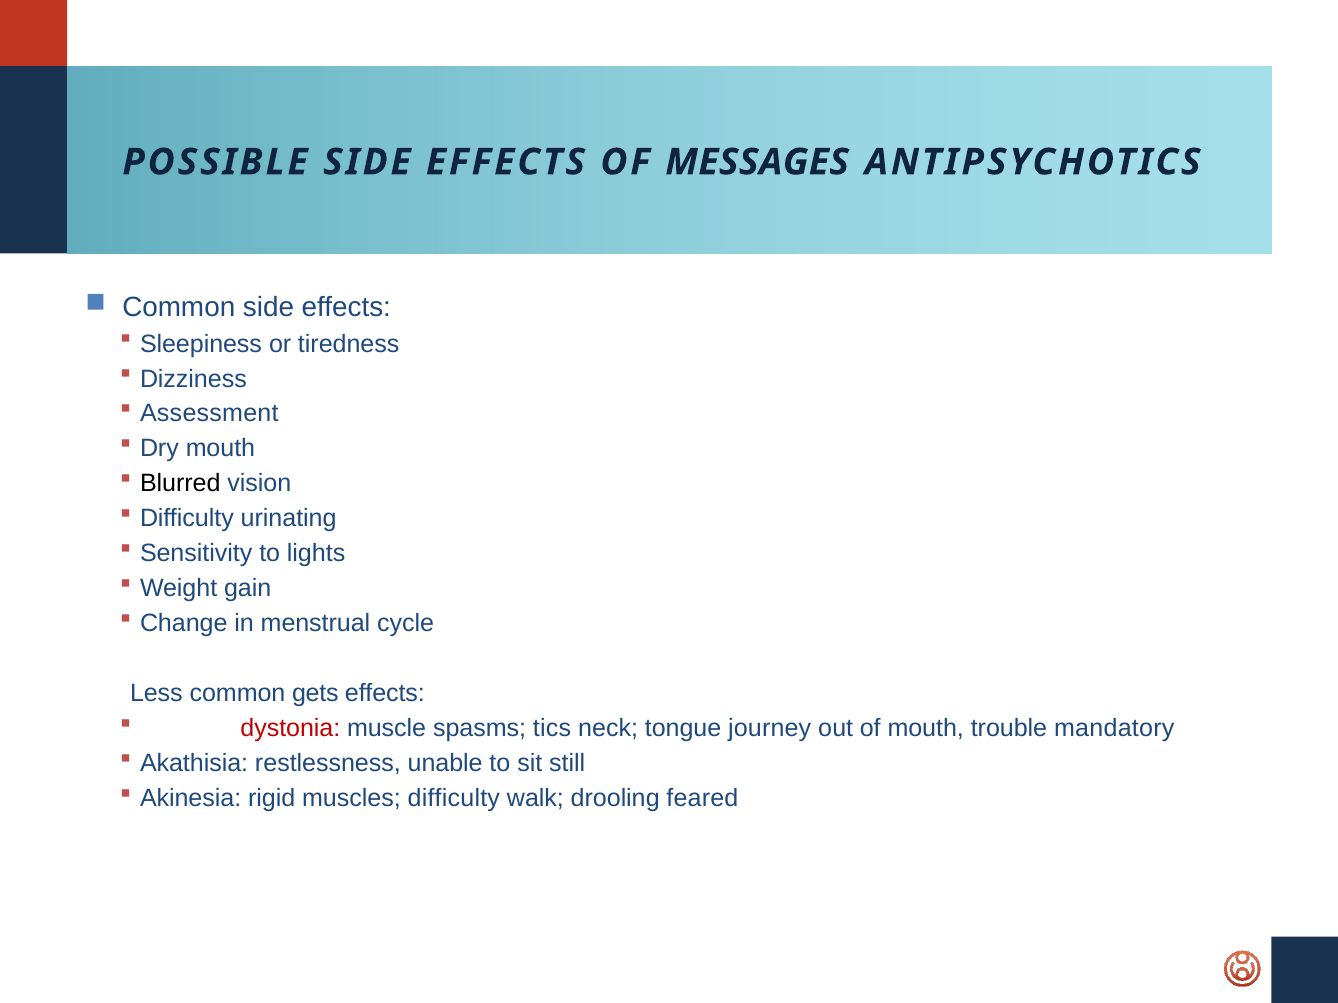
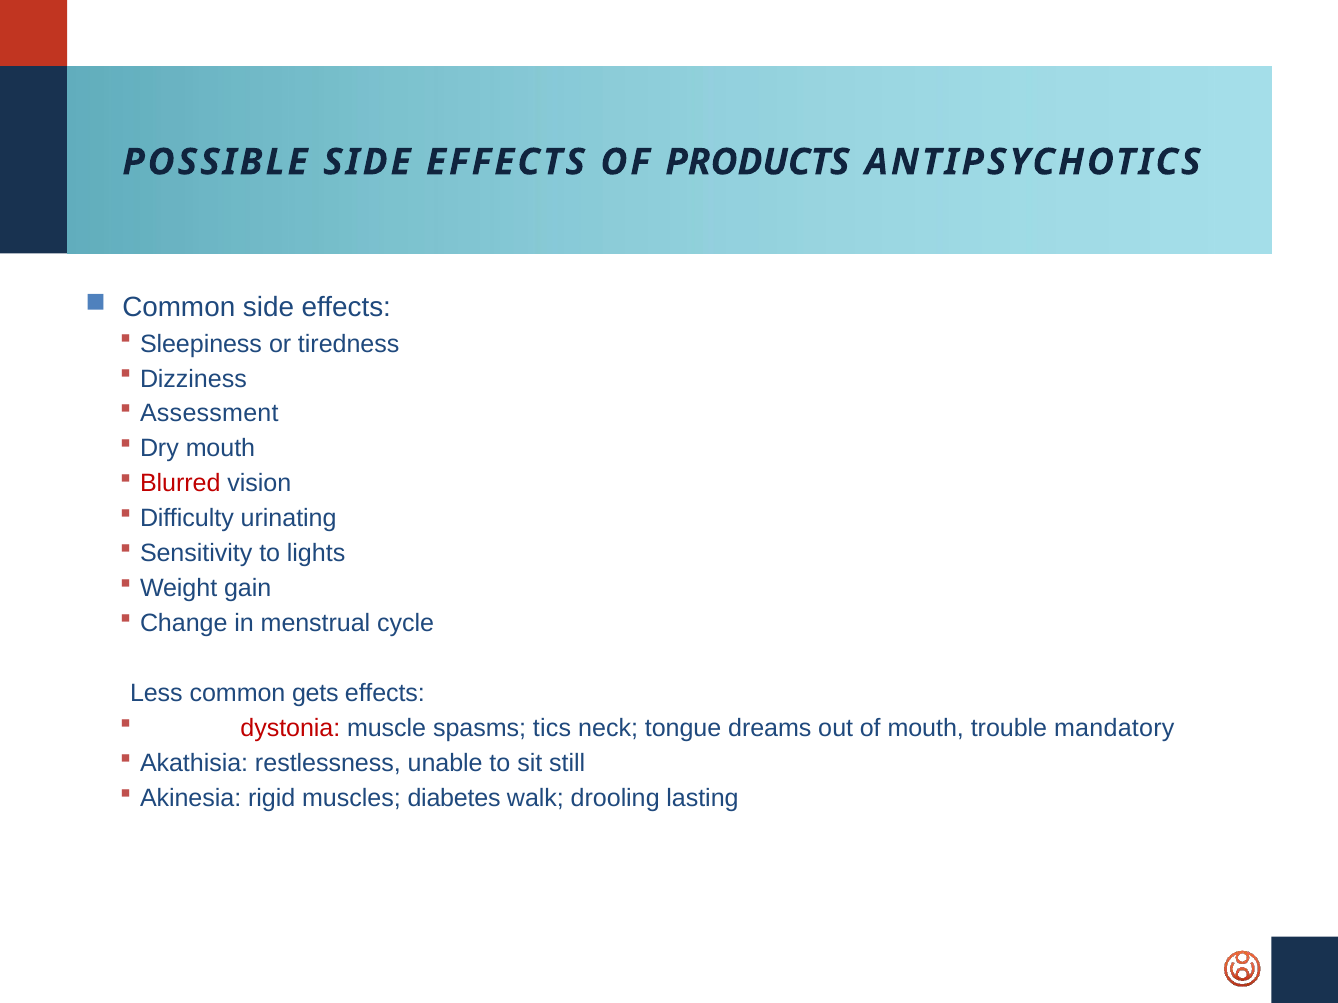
MESSAGES: MESSAGES -> PRODUCTS (757, 162)
Blurred colour: black -> red (180, 484)
journey: journey -> dreams (770, 729)
muscles difficulty: difficulty -> diabetes (454, 799)
feared: feared -> lasting (703, 799)
